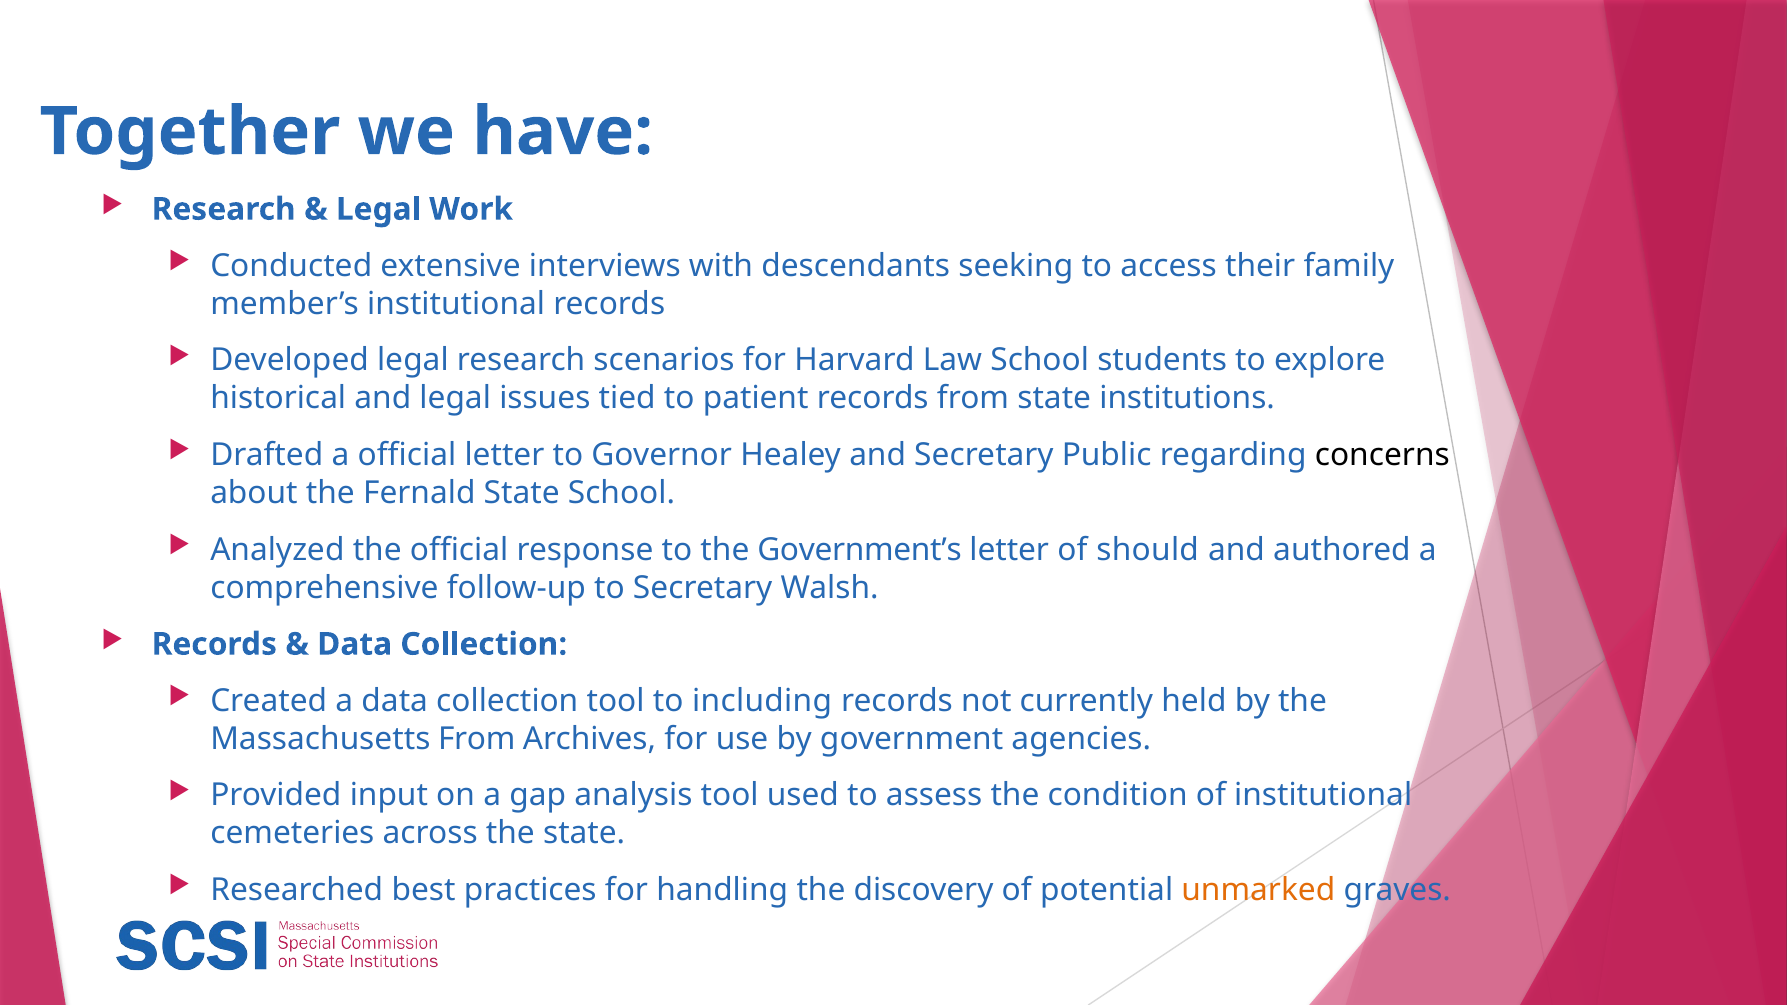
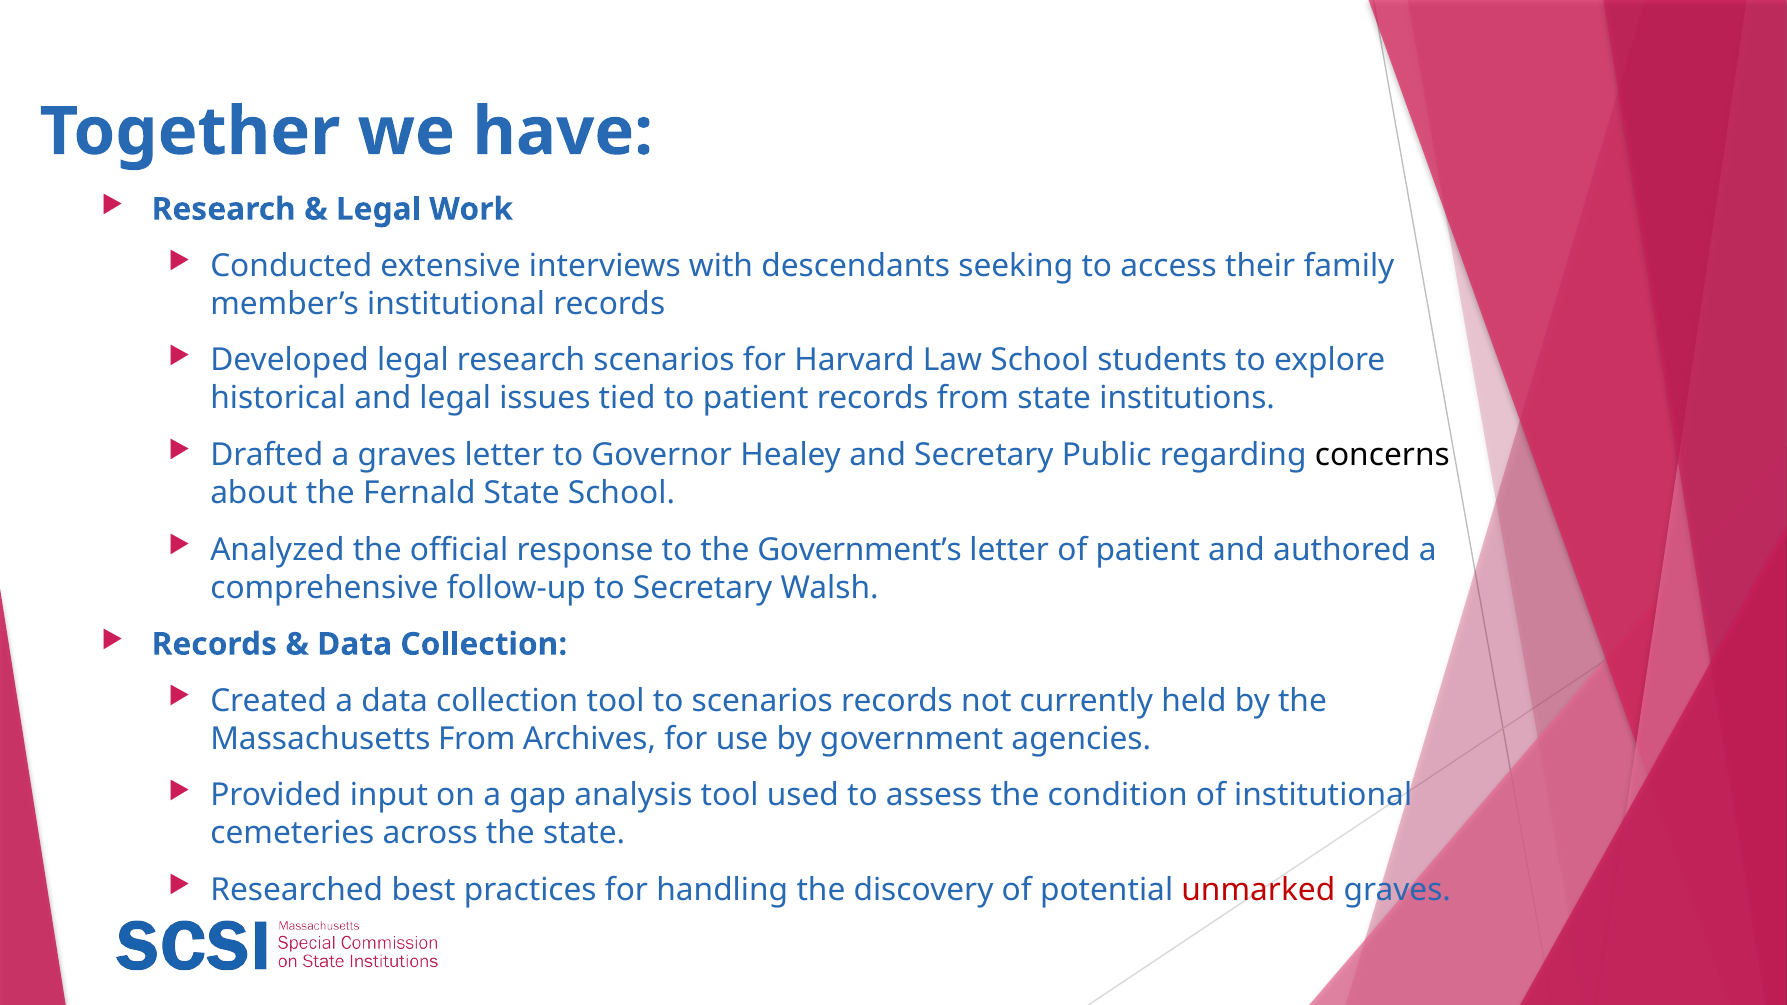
a official: official -> graves (407, 455)
of should: should -> patient (1148, 550)
to including: including -> scenarios (762, 701)
unmarked colour: orange -> red (1258, 890)
